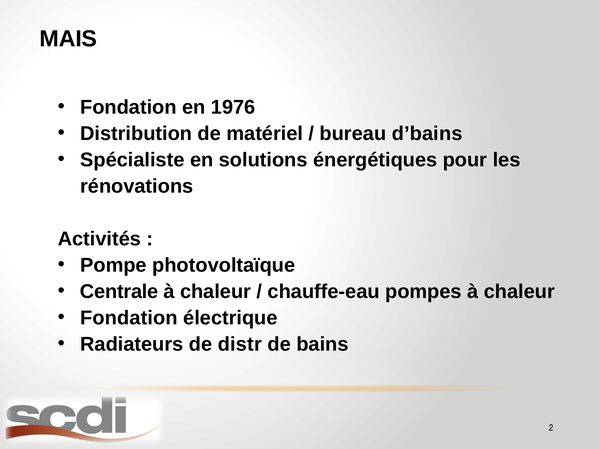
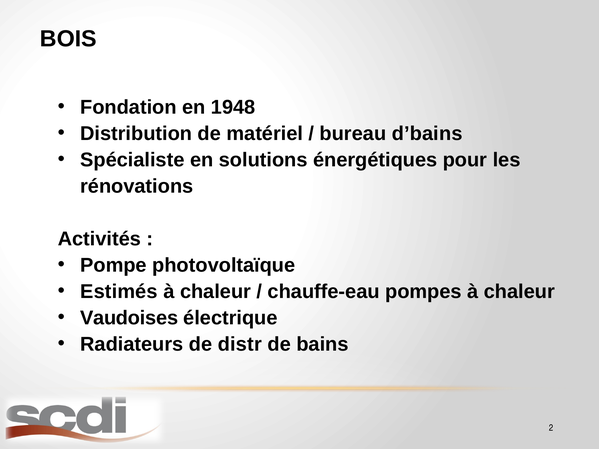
MAIS: MAIS -> BOIS (68, 39)
1976: 1976 -> 1948 (233, 107)
Centrale: Centrale -> Estimés (119, 292)
Fondation: Fondation -> Vaudoises (129, 318)
